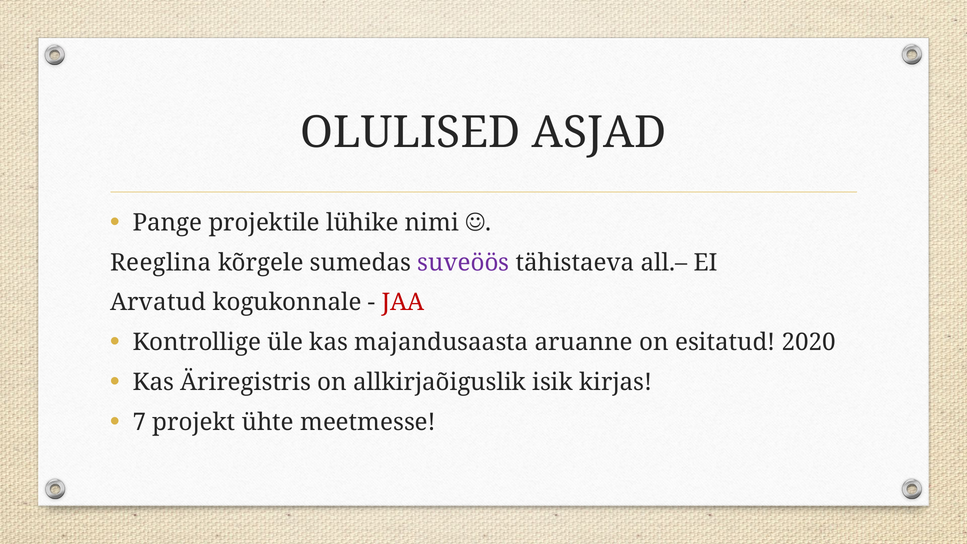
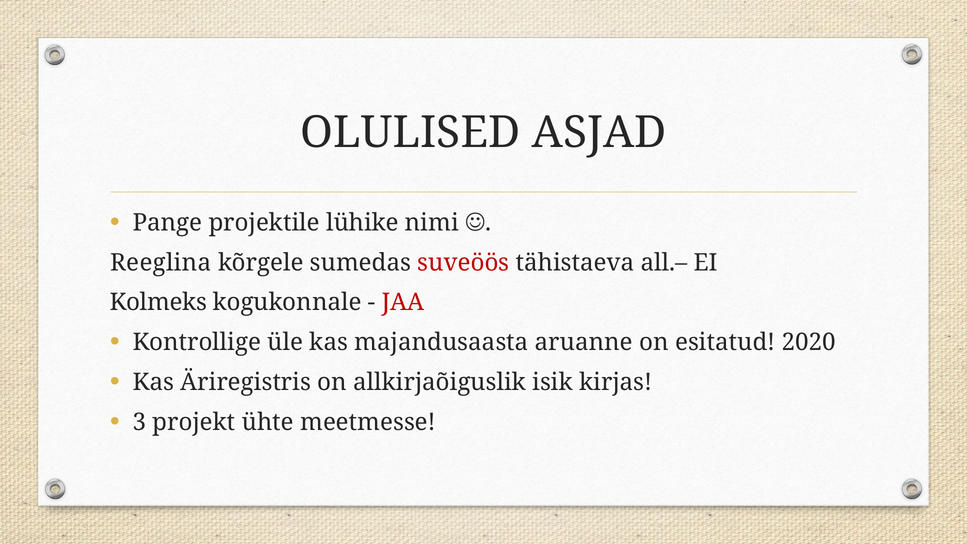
suveöös colour: purple -> red (463, 263)
Arvatud: Arvatud -> Kolmeks (158, 302)
7: 7 -> 3 (139, 422)
